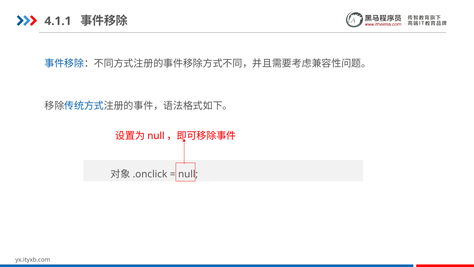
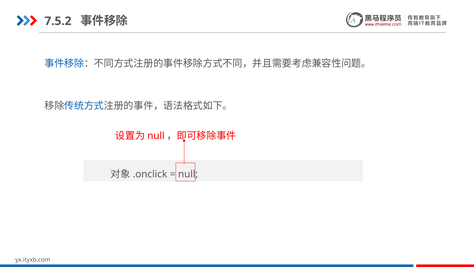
4.1.1: 4.1.1 -> 7.5.2 (58, 21)
